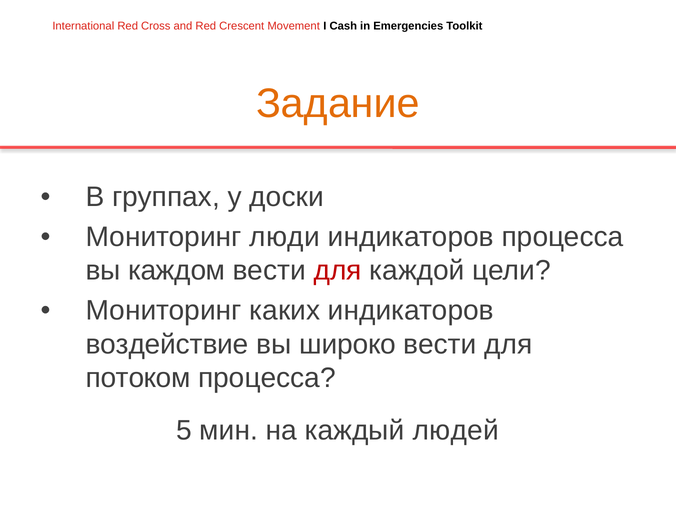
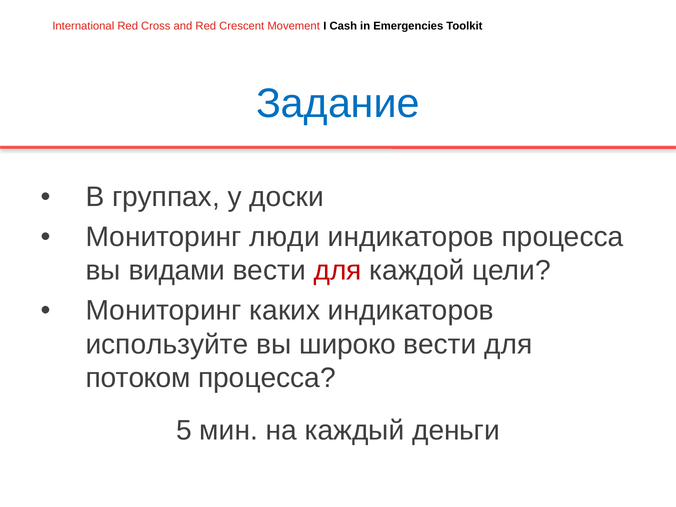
Задание colour: orange -> blue (338, 103)
каждом: каждом -> видами (177, 271)
воздействие: воздействие -> используйте (167, 344)
людей: людей -> деньги (456, 430)
